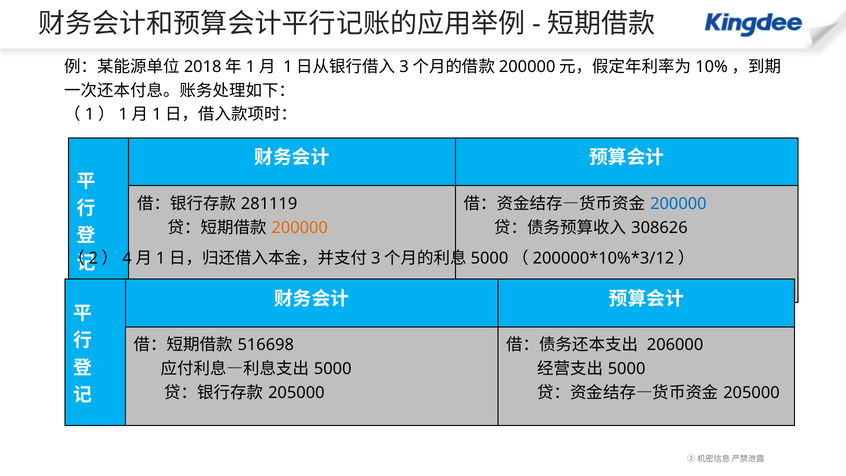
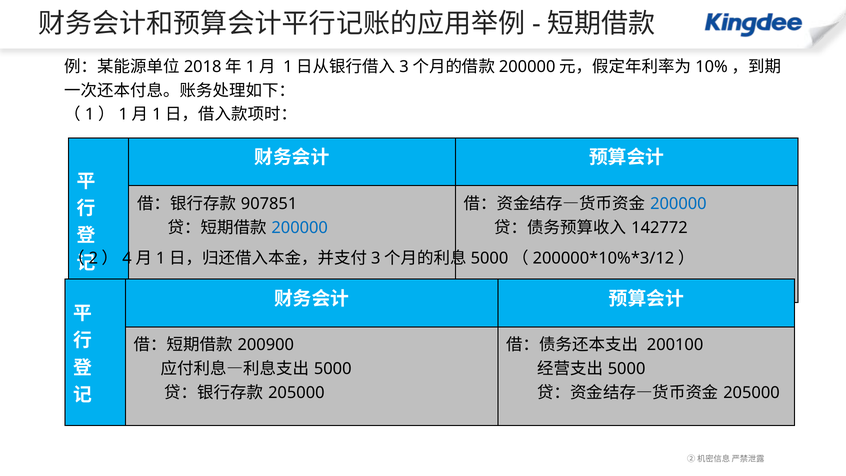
281119: 281119 -> 907851 (269, 204)
200000 colour: orange -> blue (300, 228)
308626: 308626 -> 142772 (659, 228)
516698: 516698 -> 200900 (266, 345)
206000: 206000 -> 200100 (675, 345)
